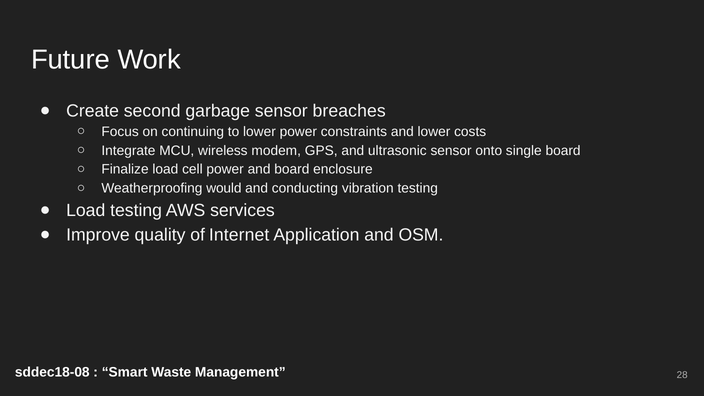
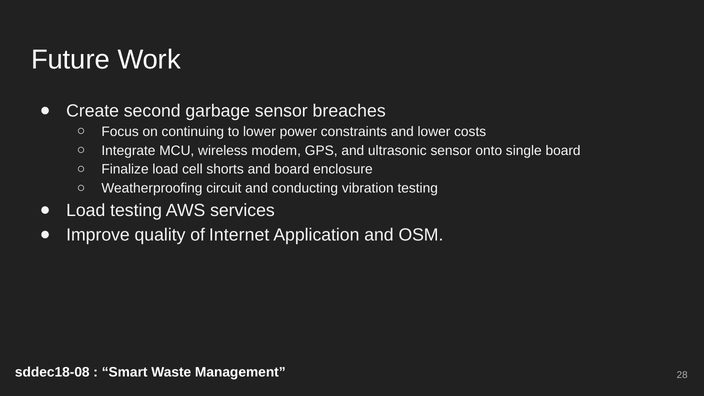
cell power: power -> shorts (225, 169)
would: would -> circuit (224, 188)
